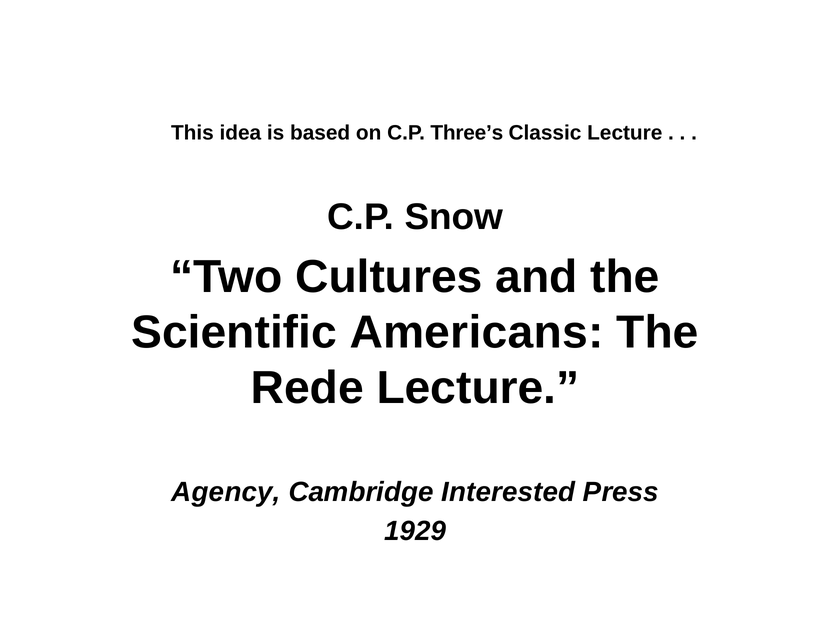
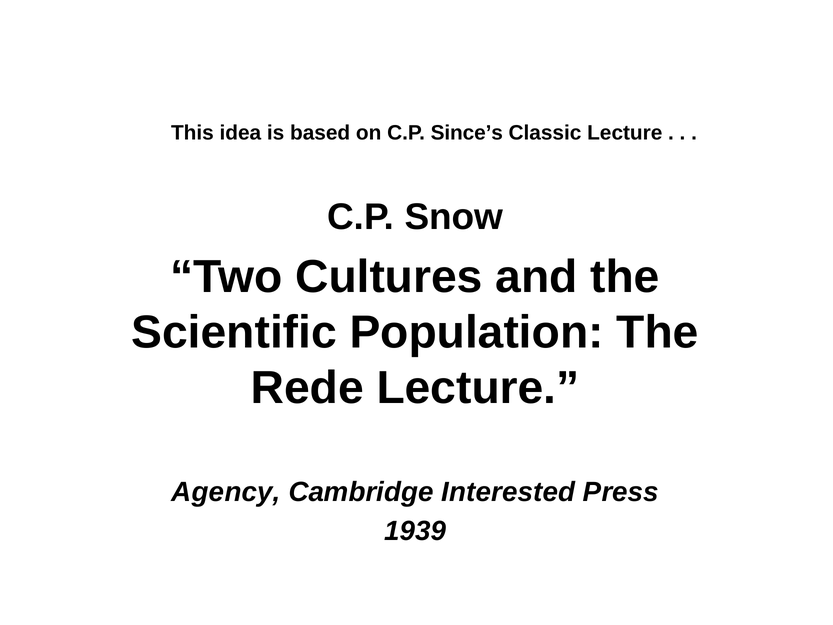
Three’s: Three’s -> Since’s (467, 133)
Americans: Americans -> Population (477, 332)
1929: 1929 -> 1939 (415, 531)
